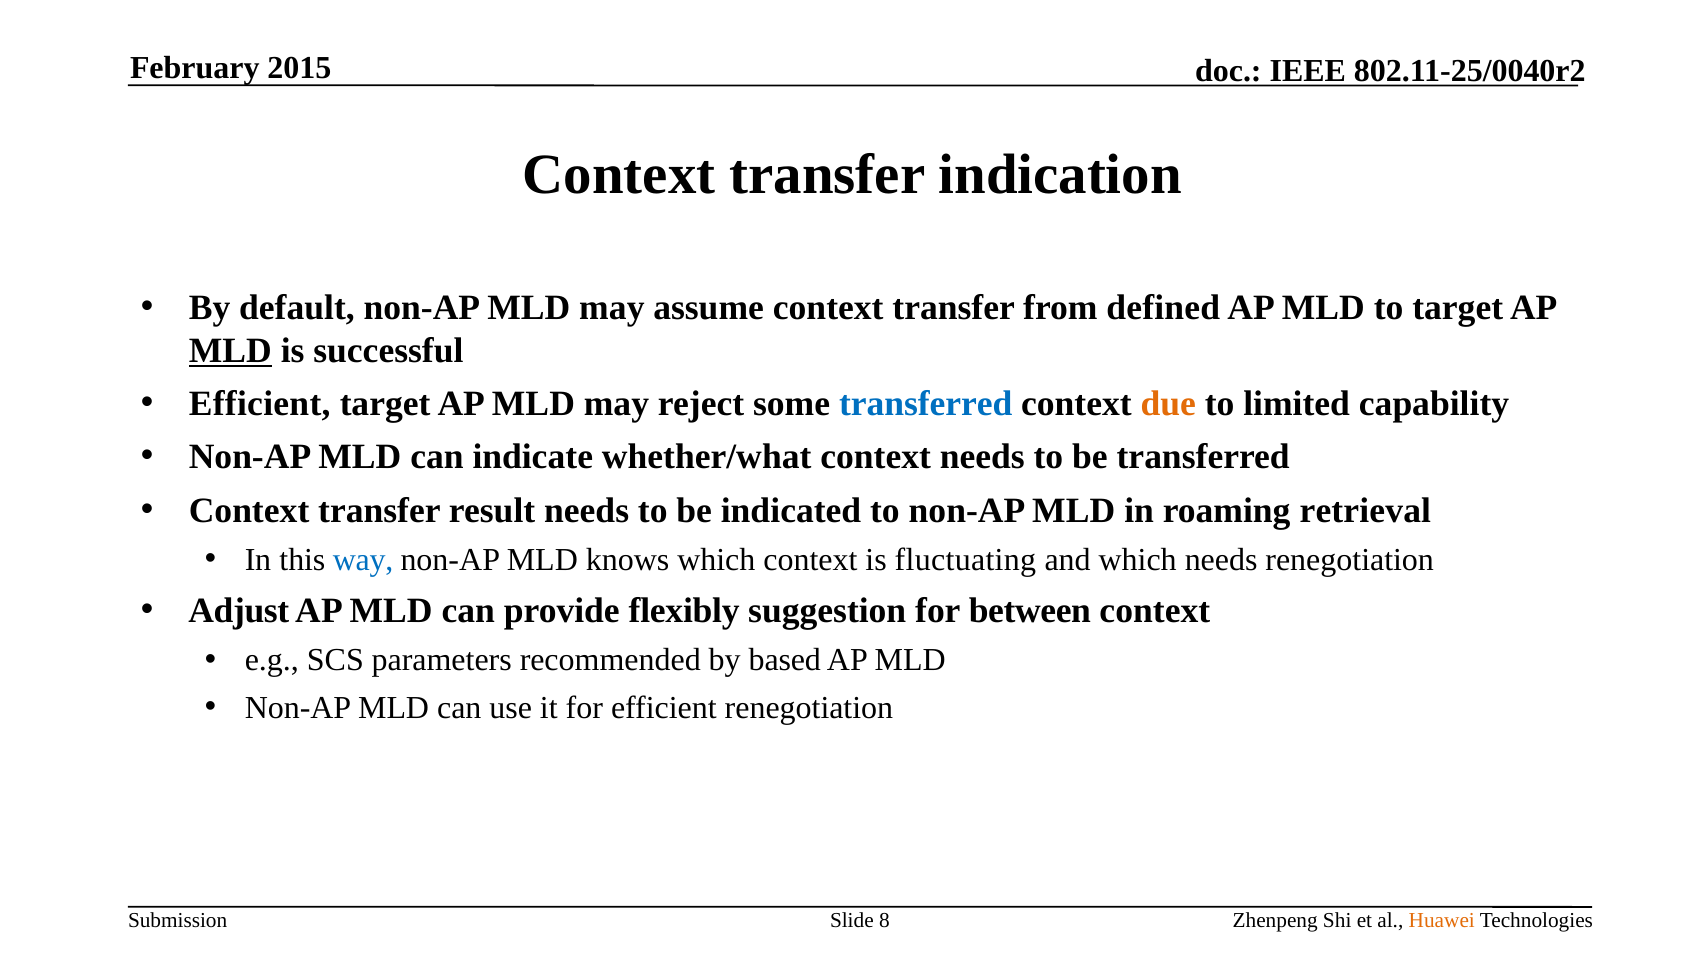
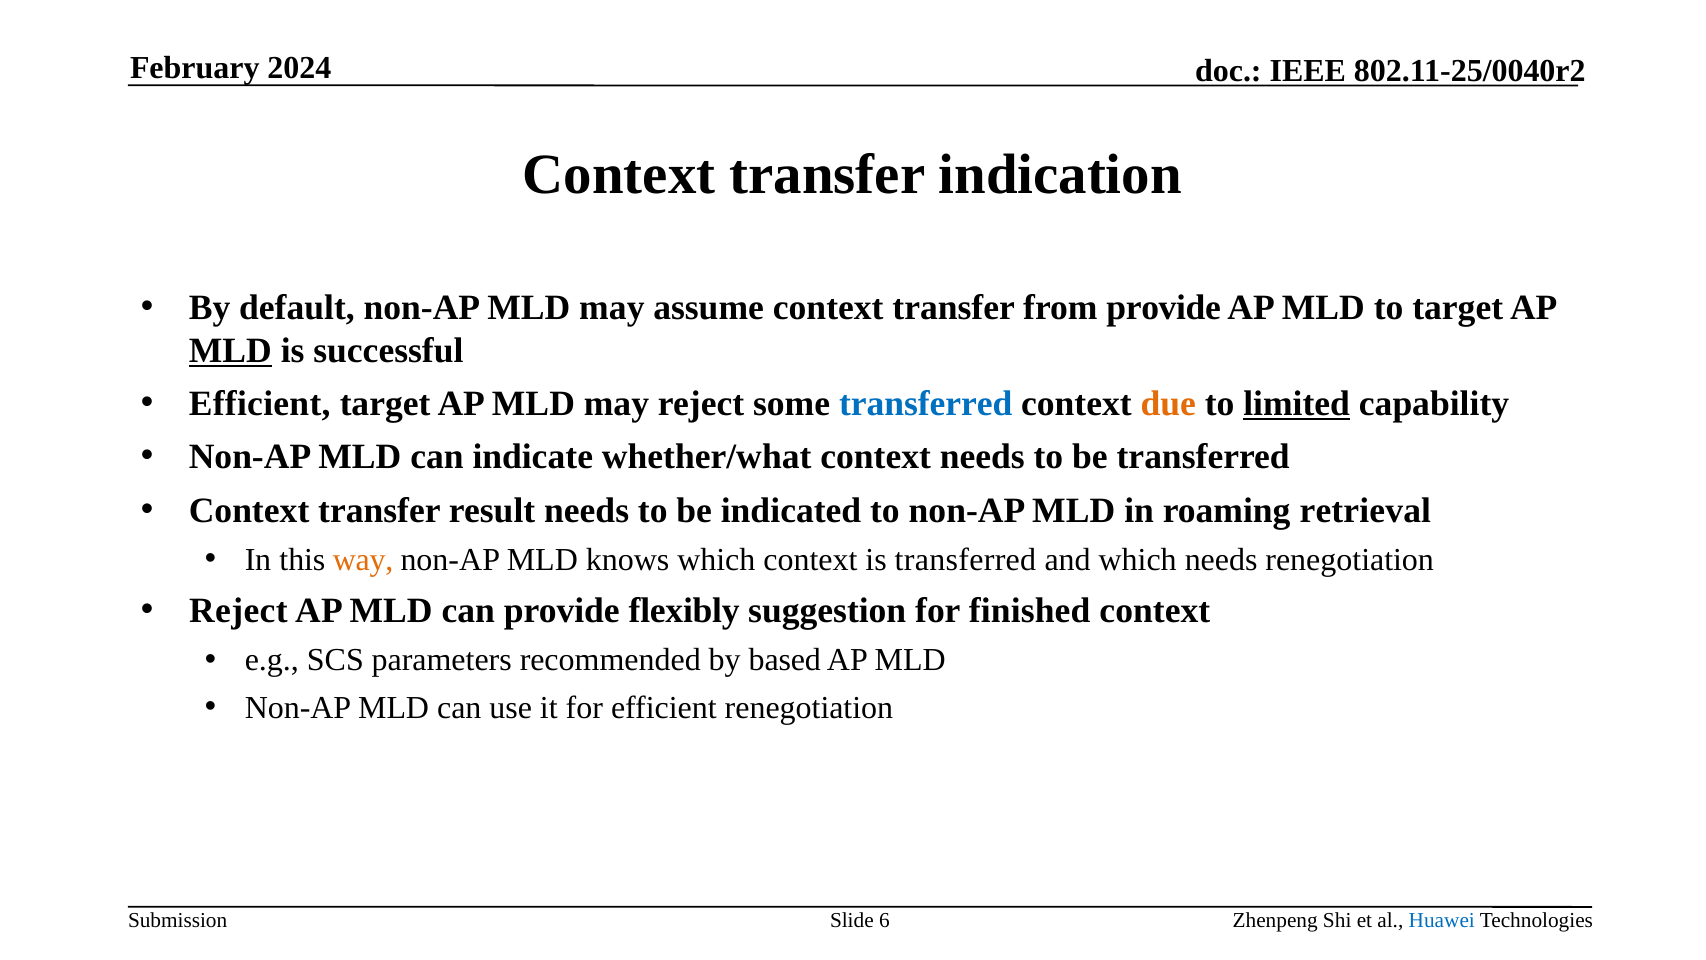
2015: 2015 -> 2024 (299, 68)
from defined: defined -> provide (1164, 307)
limited underline: none -> present (1297, 403)
way colour: blue -> orange (363, 559)
is fluctuating: fluctuating -> transferred (965, 559)
Adjust: Adjust -> Reject (238, 611)
between: between -> finished (1030, 611)
8: 8 -> 6 (884, 920)
Huawei colour: orange -> blue (1442, 920)
